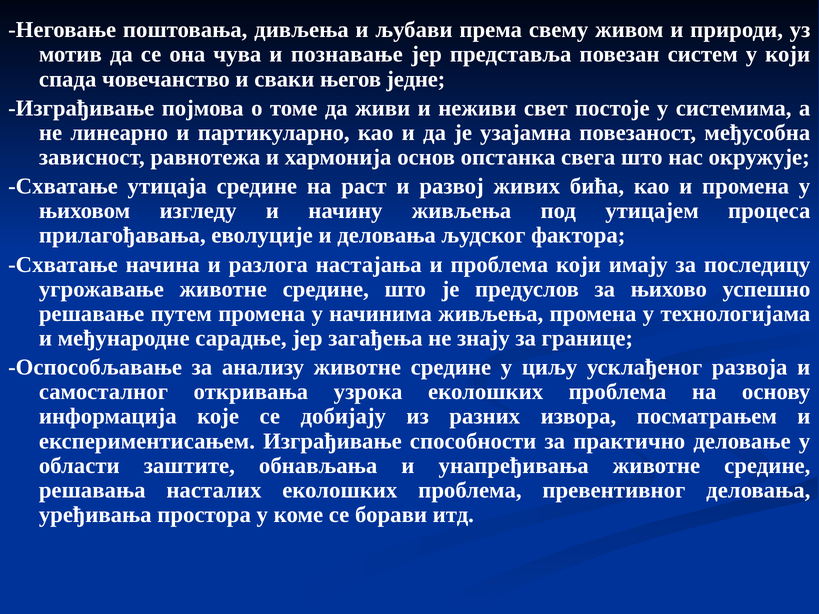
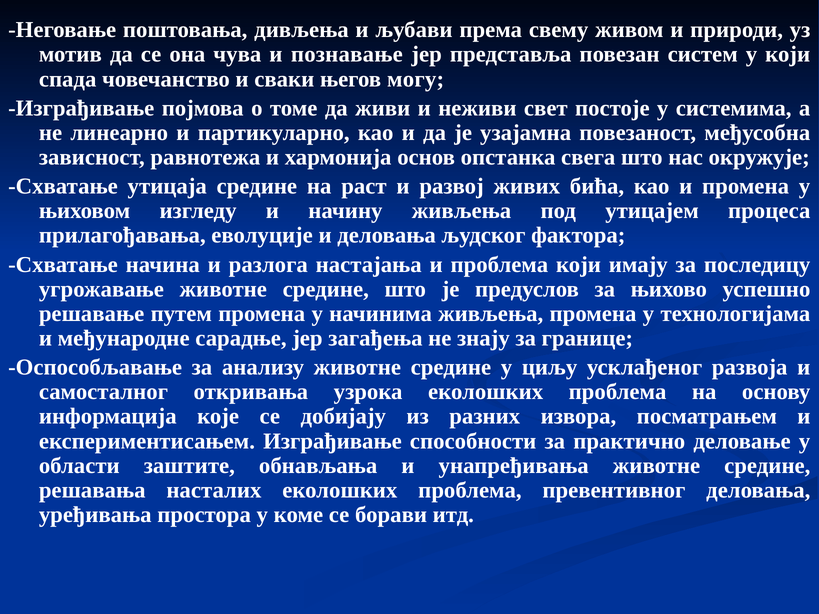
једне: једне -> могу (416, 79)
